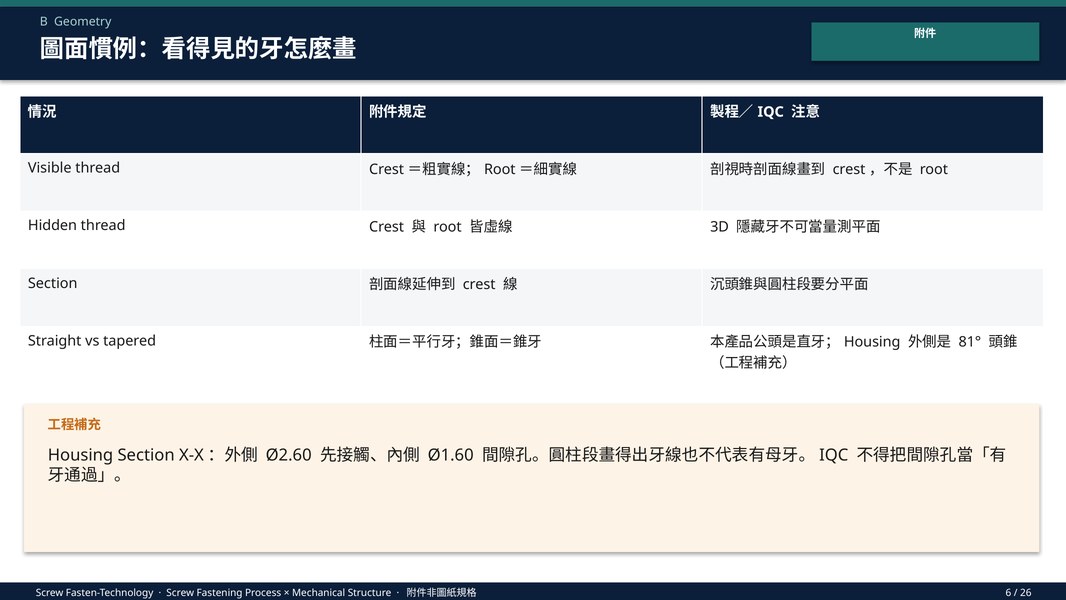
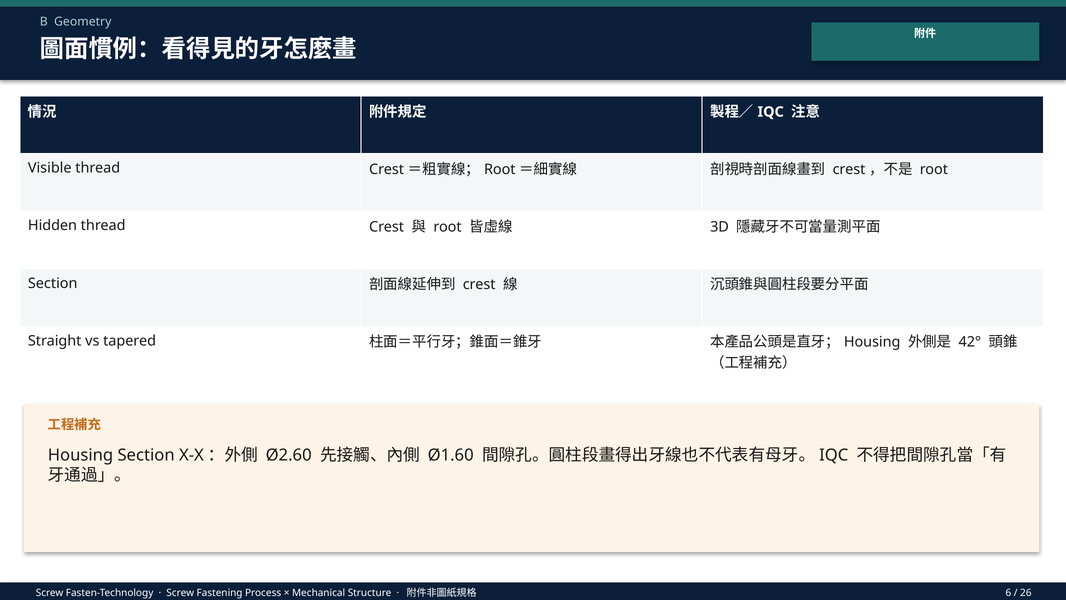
81°: 81° -> 42° (970, 342)
